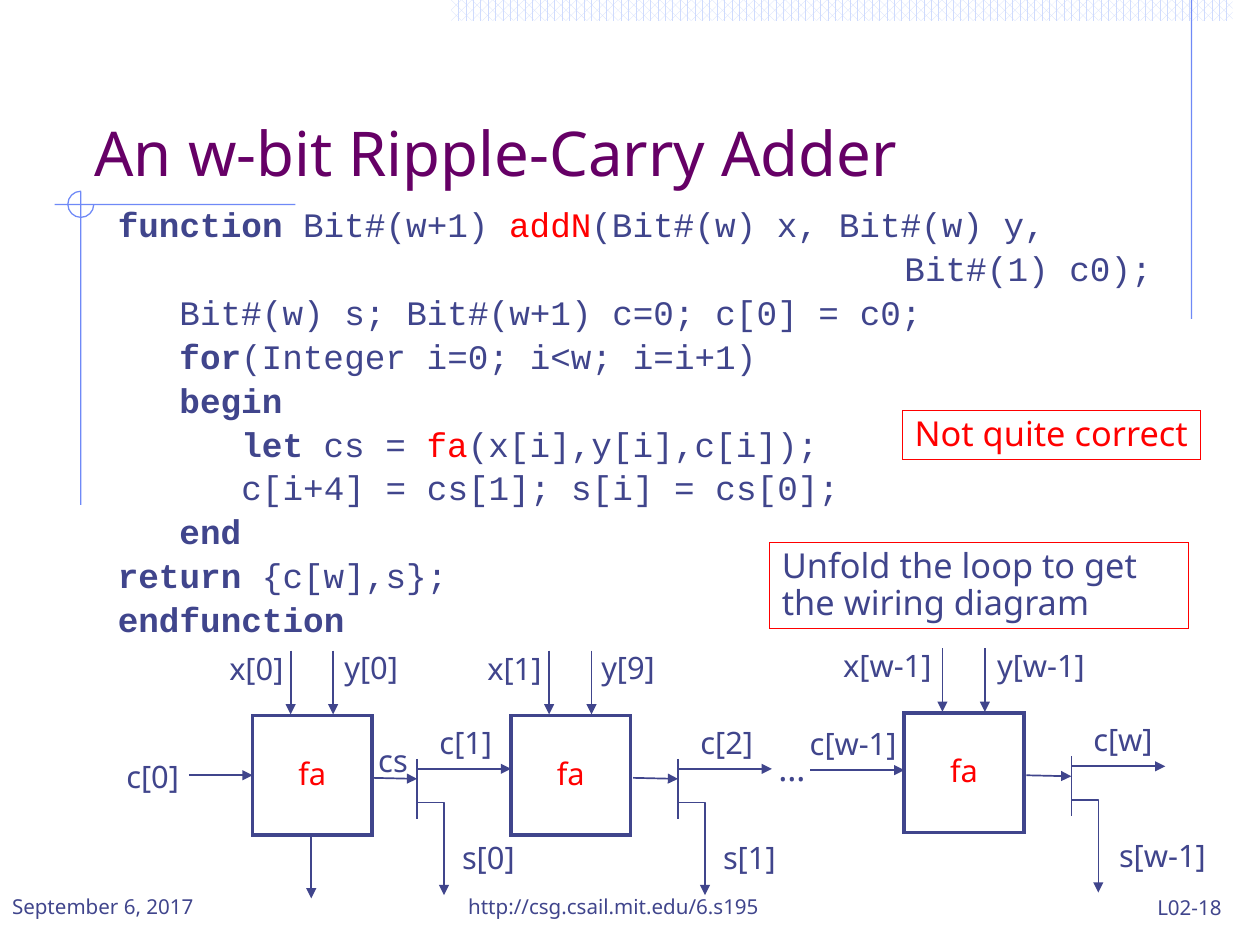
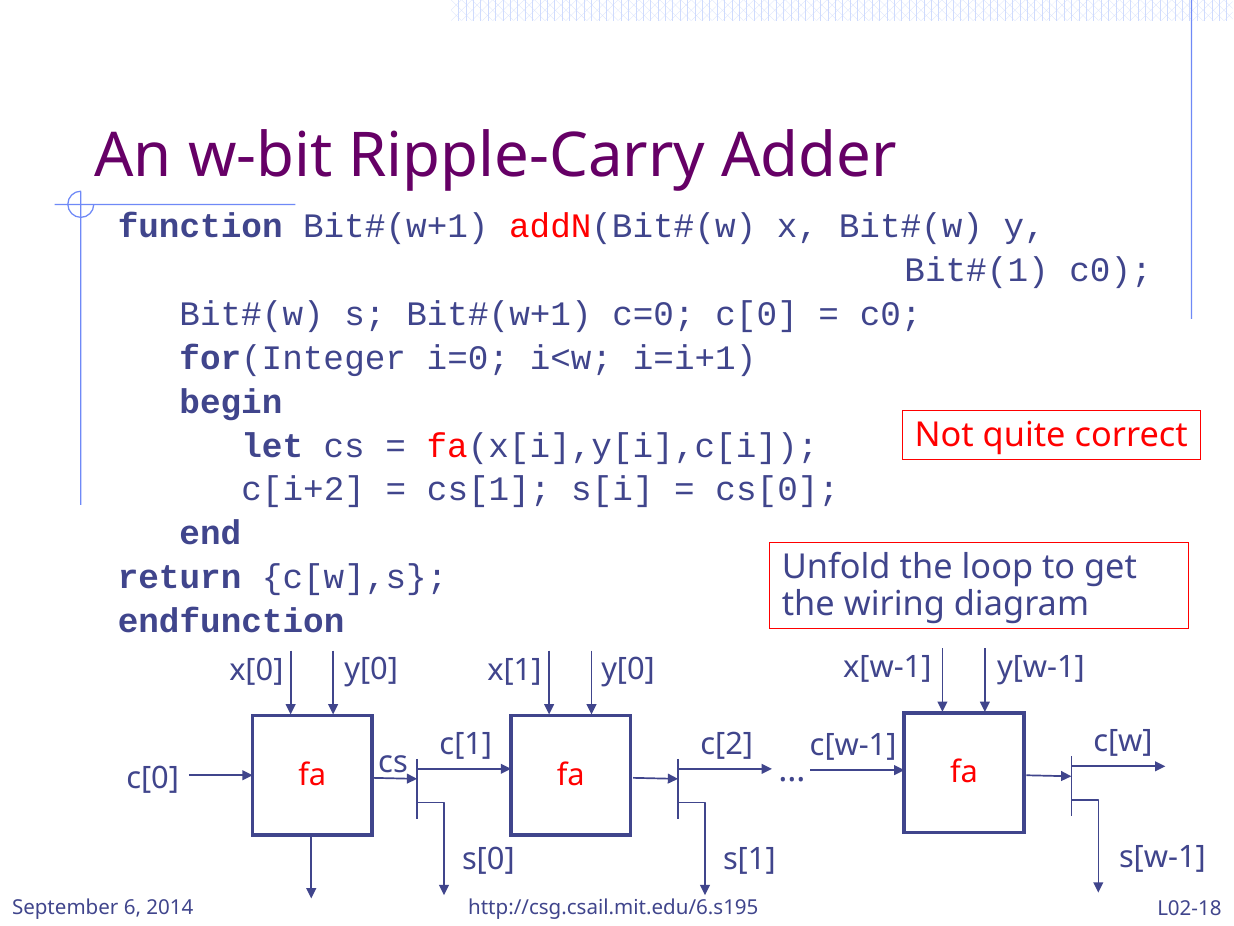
c[i+4: c[i+4 -> c[i+2 (303, 489)
x[1 y[9: y[9 -> y[0 (628, 669)
2017: 2017 -> 2014 (170, 907)
